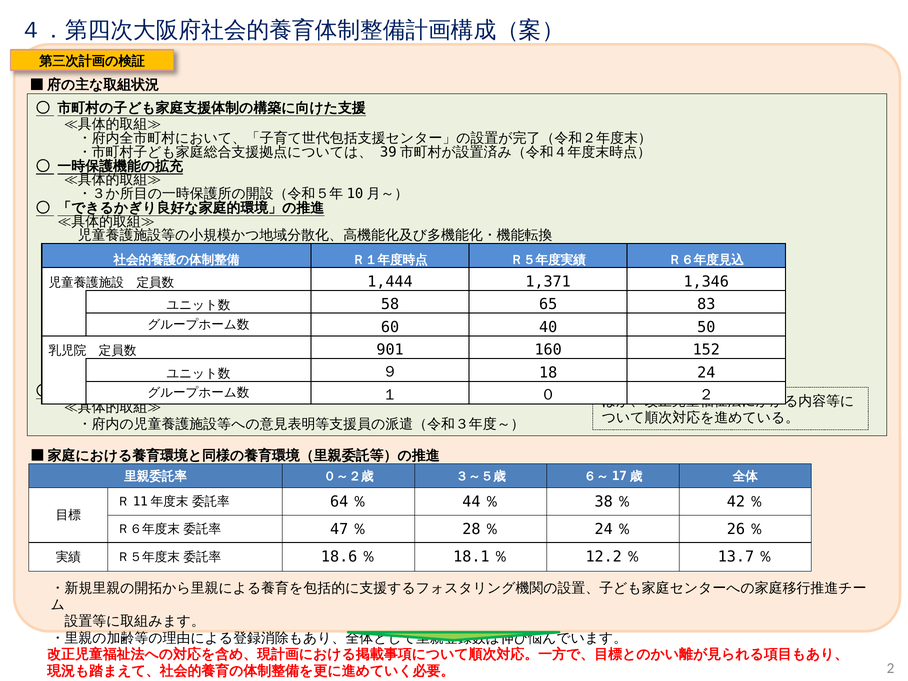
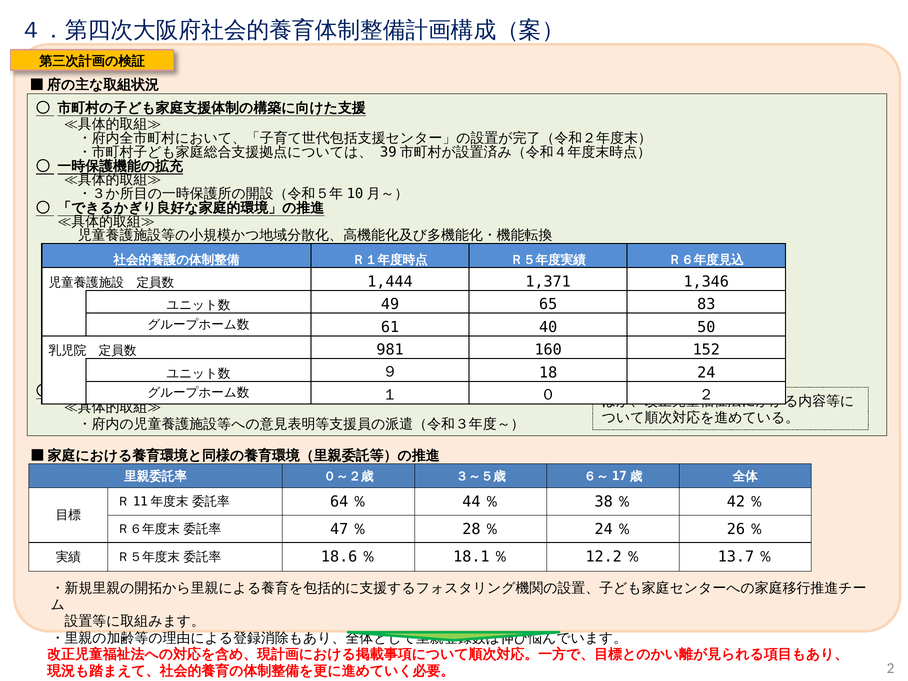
58: 58 -> 49 (390, 304)
60: 60 -> 61 (390, 327)
901: 901 -> 981 (390, 350)
